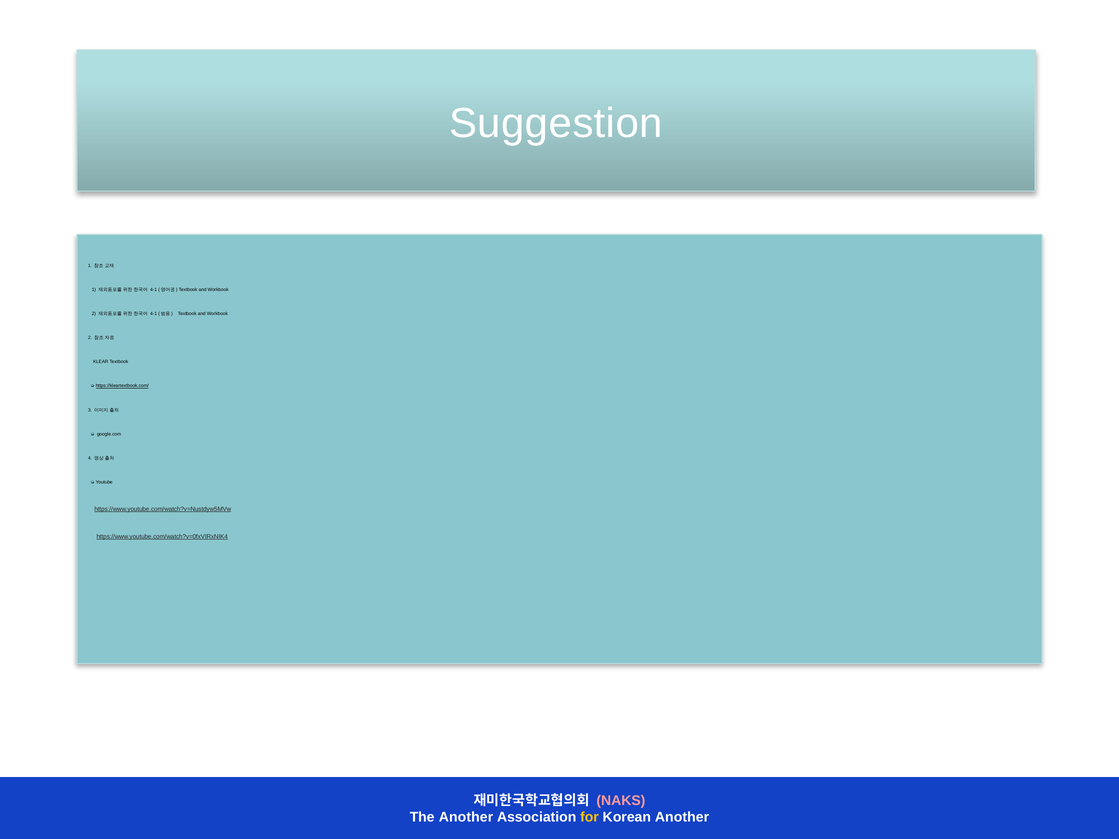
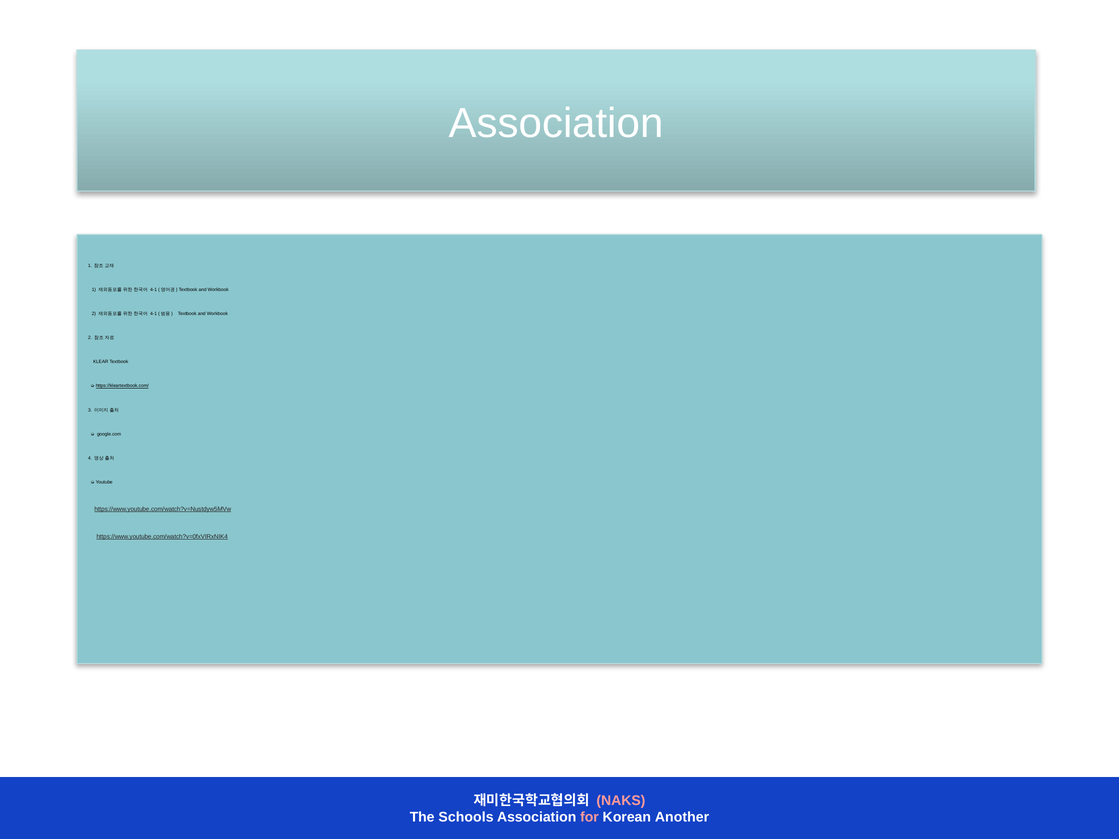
Suggestion: Suggestion -> Association (556, 123)
The Another: Another -> Schools (466, 818)
for colour: yellow -> pink (589, 818)
